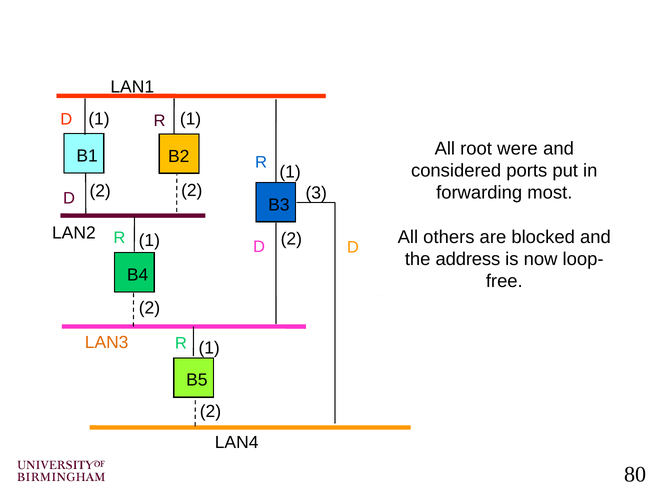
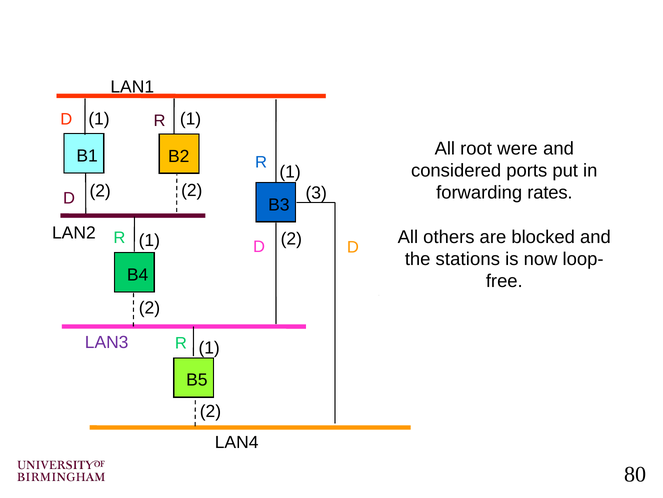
most: most -> rates (550, 193)
address: address -> stations (468, 259)
LAN3 colour: orange -> purple (107, 342)
